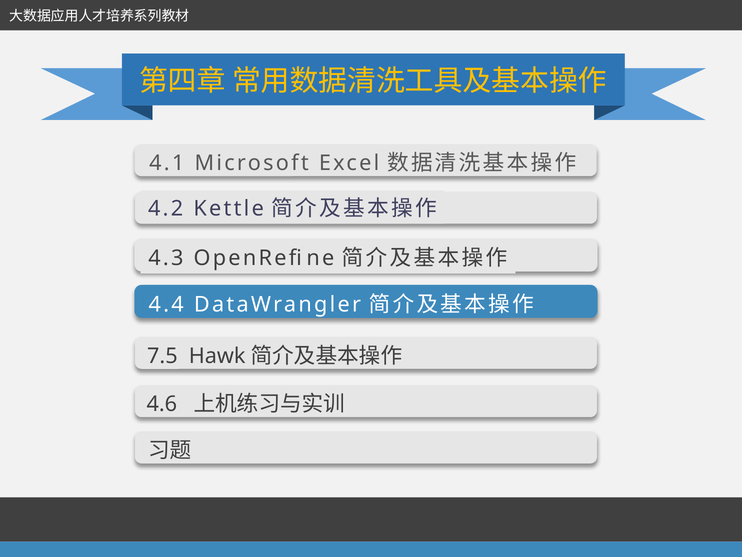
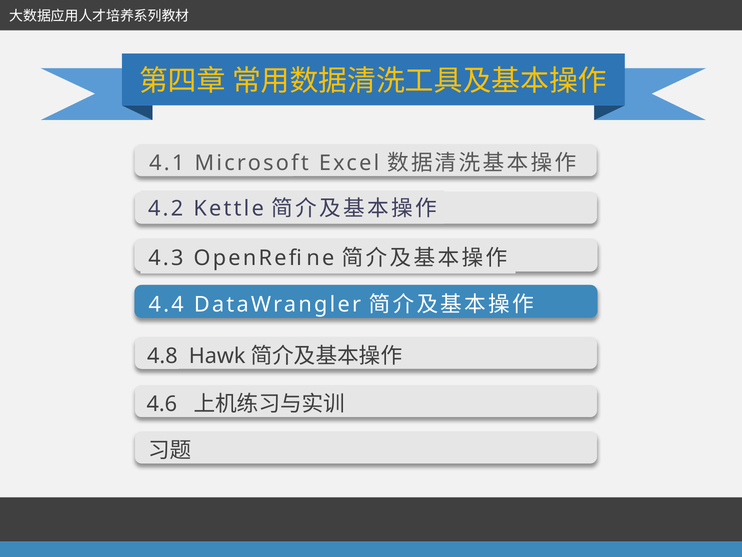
7.5: 7.5 -> 4.8 (162, 356)
